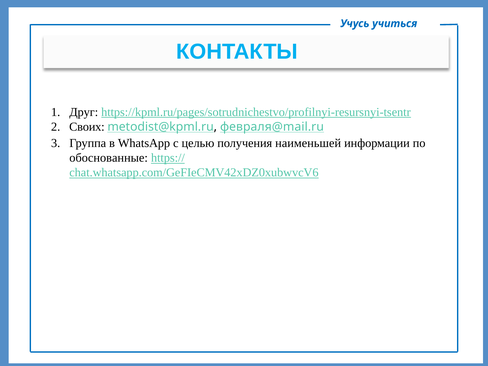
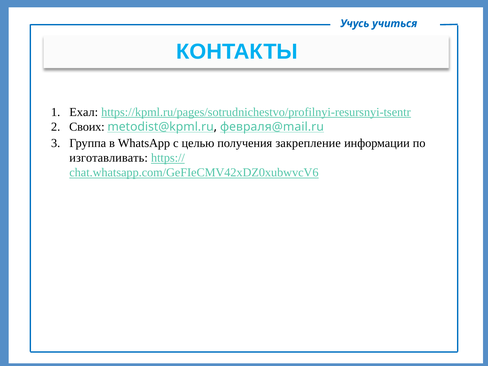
Друг: Друг -> Ехал (84, 112)
наименьшей: наименьшей -> закрепление (308, 143)
обоснованные: обоснованные -> изготавливать (109, 158)
